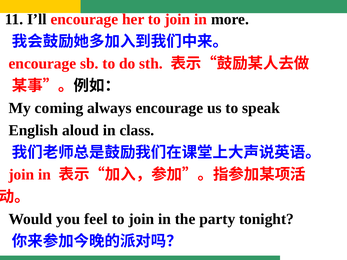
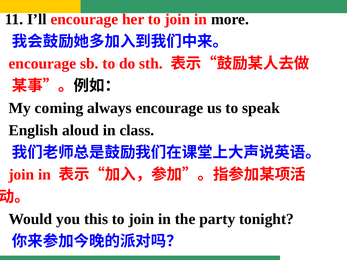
feel: feel -> this (96, 219)
